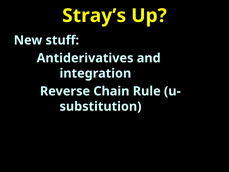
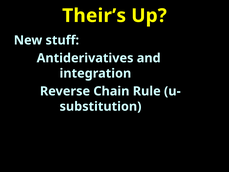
Stray’s: Stray’s -> Their’s (94, 16)
